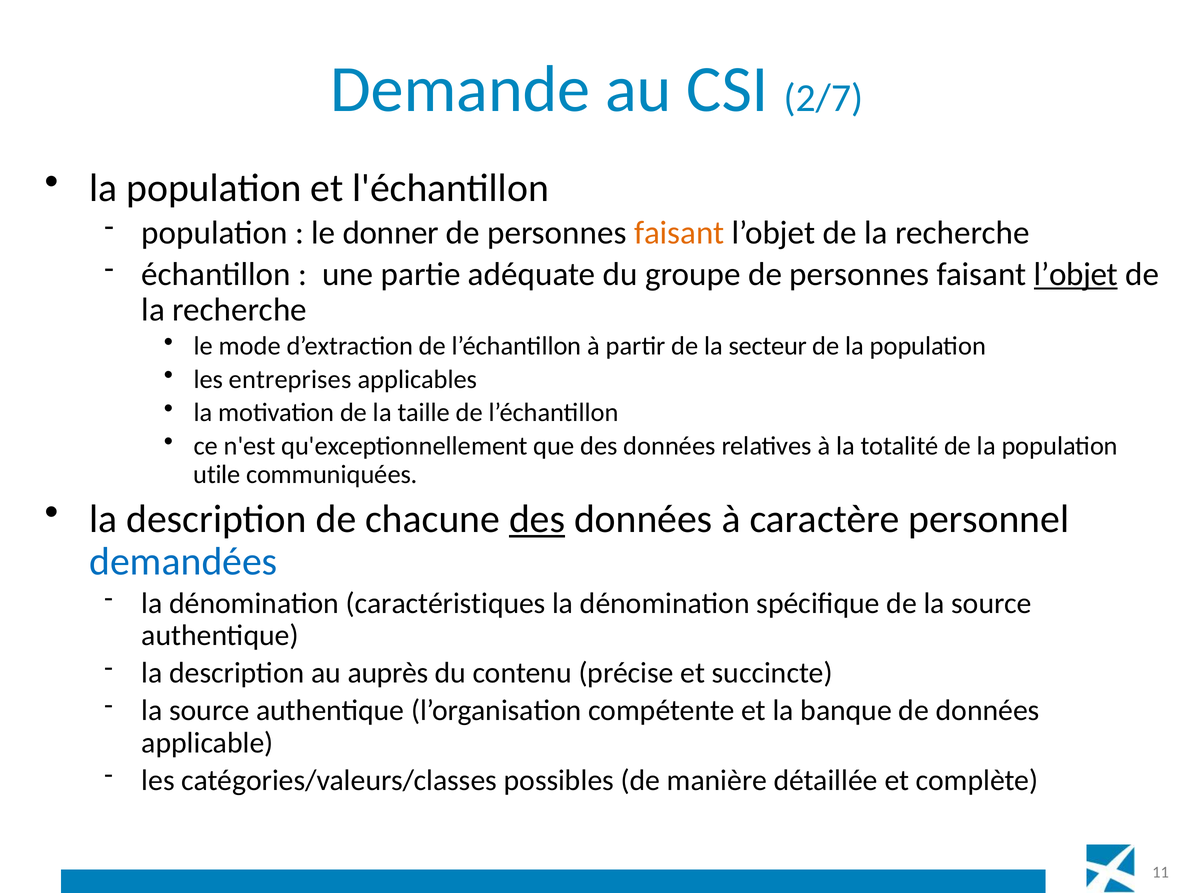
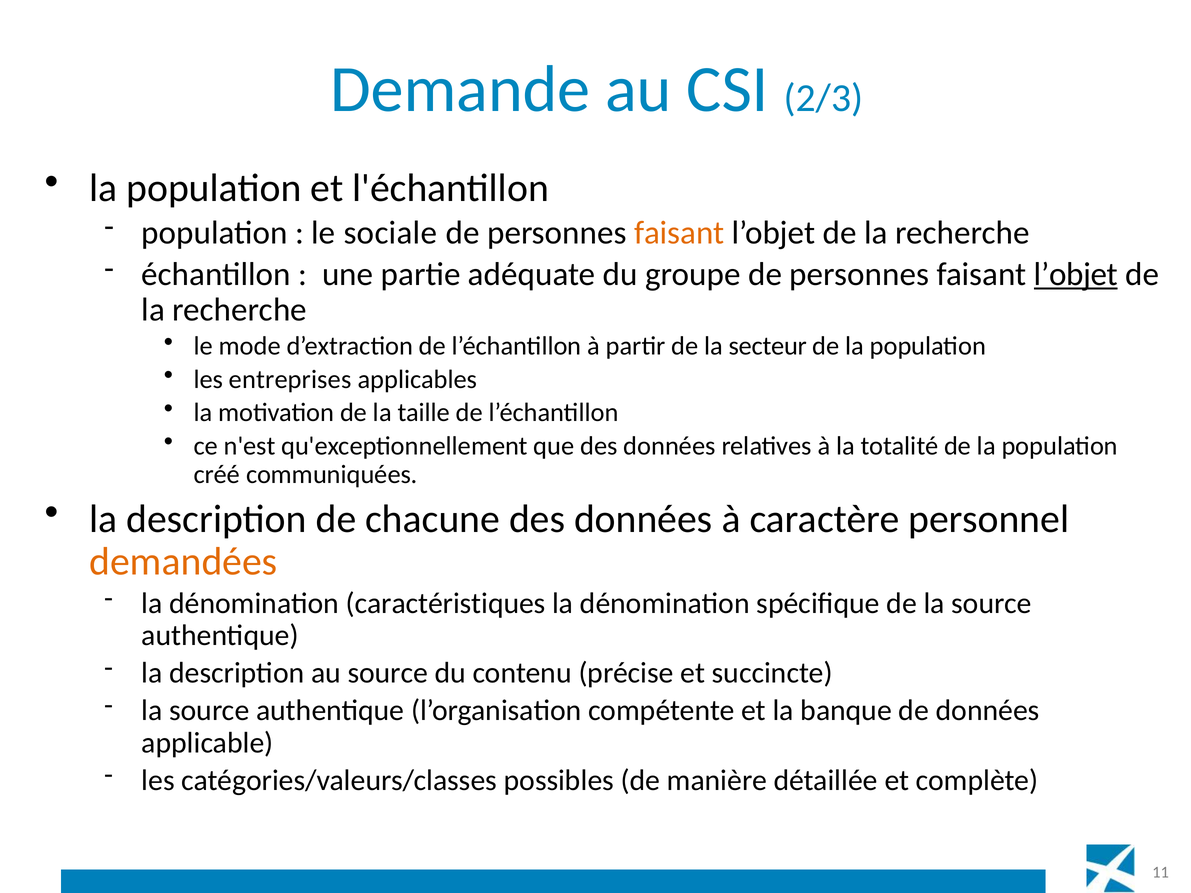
2/7: 2/7 -> 2/3 (824, 98)
donner: donner -> sociale (390, 233)
utile: utile -> créé (217, 475)
des underline: present -> none (537, 519)
demandées colour: blue -> orange (183, 562)
au auprès: auprès -> source (388, 673)
